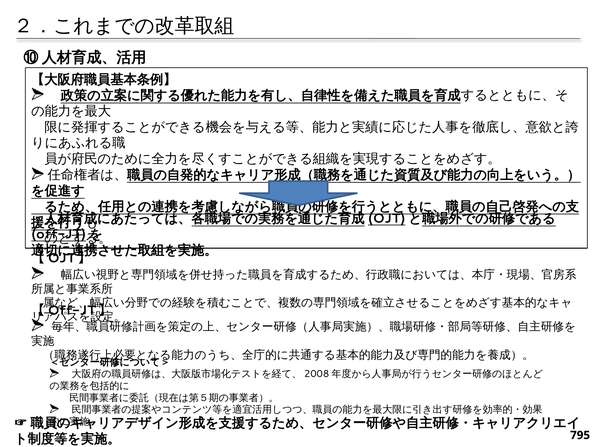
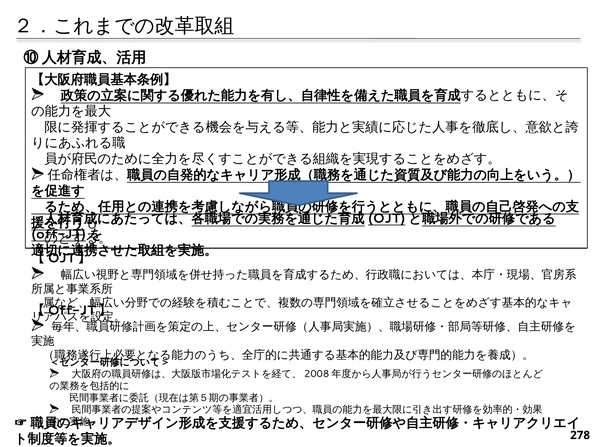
795: 795 -> 278 (580, 435)
